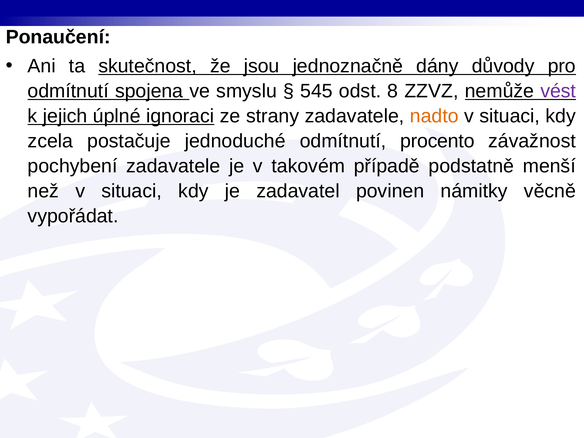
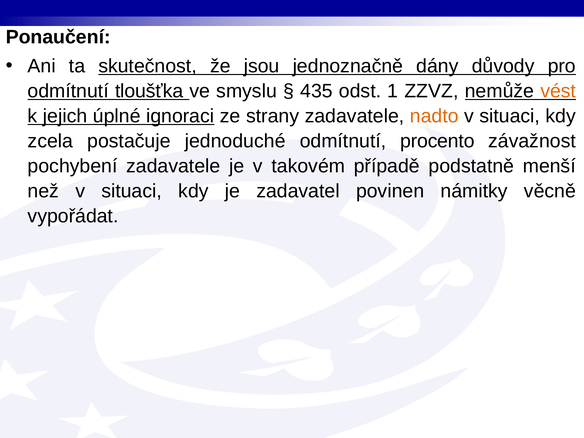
spojena: spojena -> tloušťka (149, 91)
545: 545 -> 435 (316, 91)
8: 8 -> 1 (393, 91)
vést colour: purple -> orange (558, 91)
